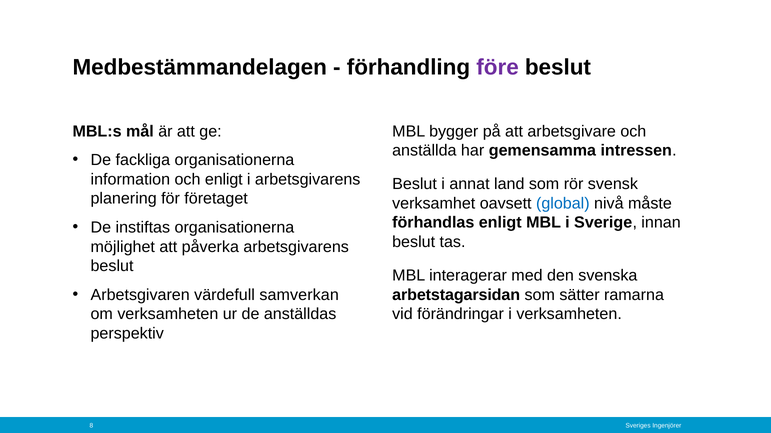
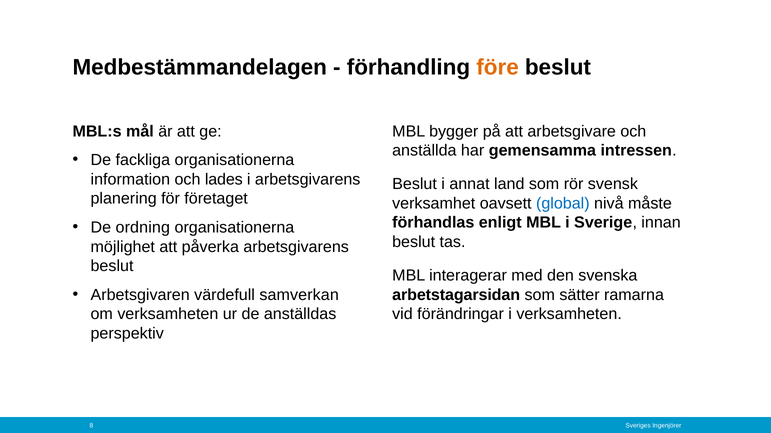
före colour: purple -> orange (498, 67)
och enligt: enligt -> lades (224, 180)
instiftas: instiftas -> ordning (143, 228)
